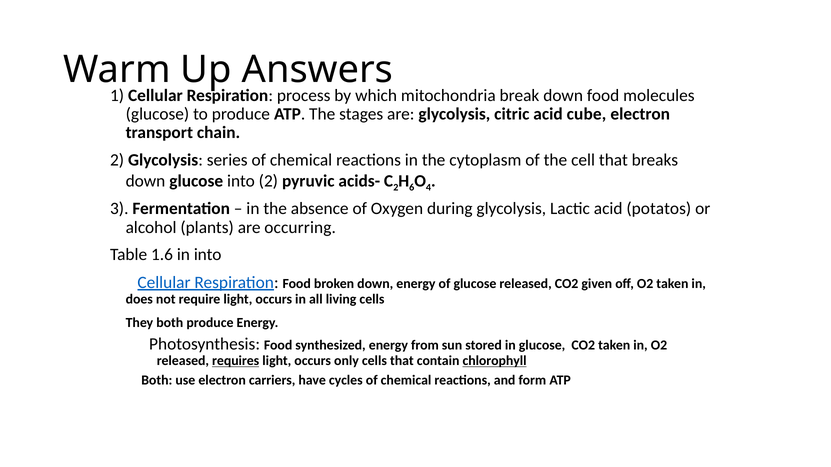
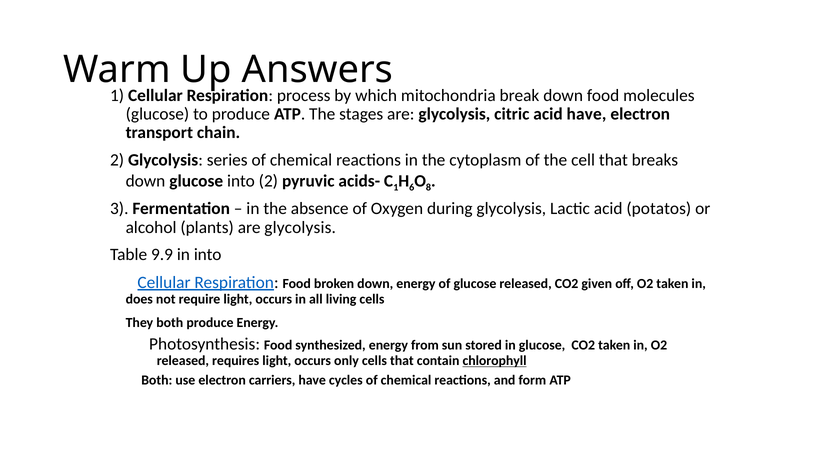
acid cube: cube -> have (586, 114)
2: 2 -> 1 (396, 188)
4: 4 -> 8 (429, 188)
plants are occurring: occurring -> glycolysis (300, 228)
1.6: 1.6 -> 9.9 (162, 255)
requires underline: present -> none (236, 361)
